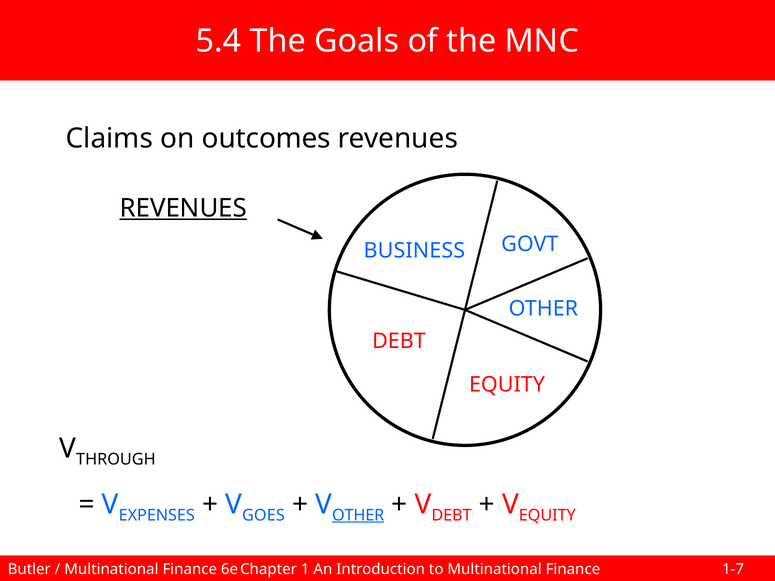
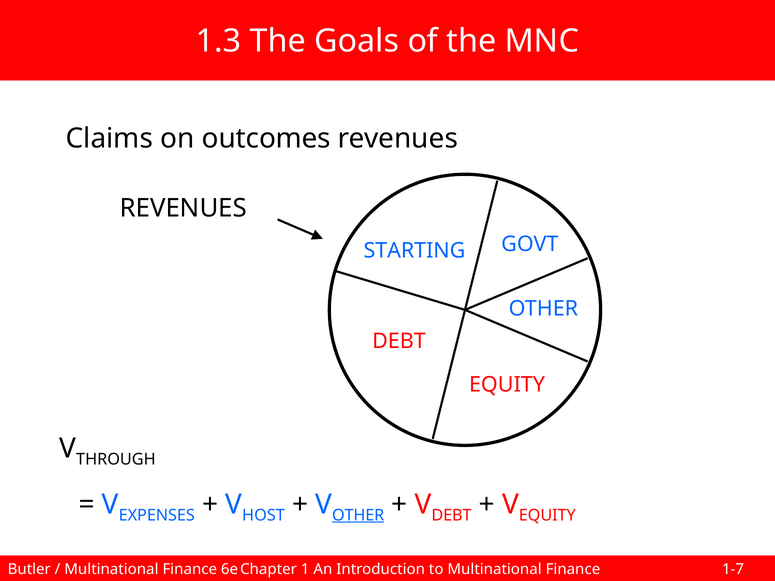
5.4: 5.4 -> 1.3 (219, 41)
REVENUES underline: present -> none (183, 208)
BUSINESS: BUSINESS -> STARTING (414, 251)
GOES: GOES -> HOST (263, 515)
